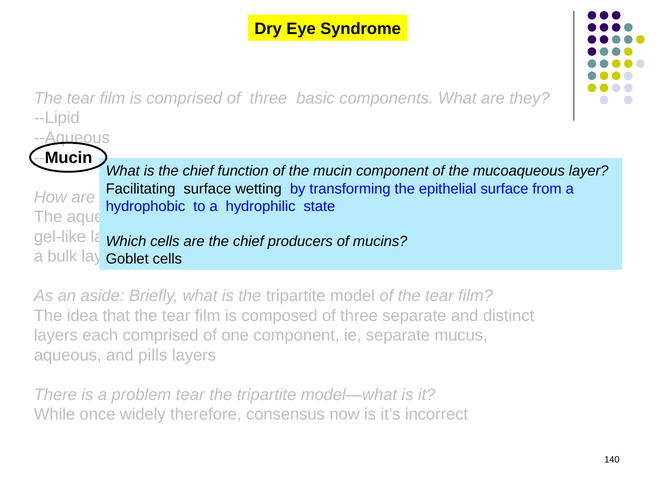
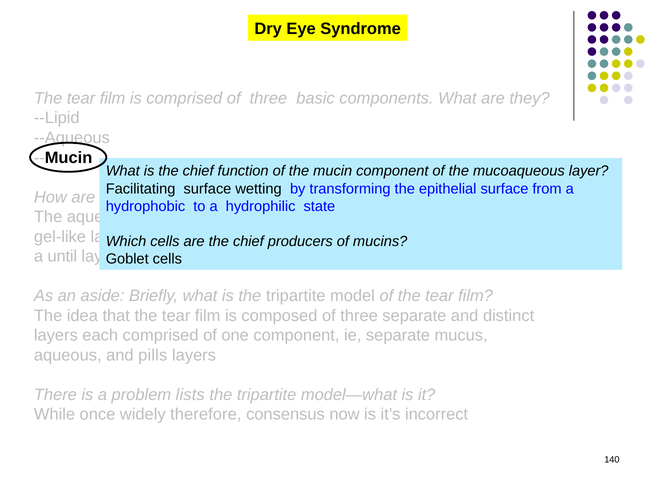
bulk: bulk -> until (62, 257)
problem tear: tear -> lists (190, 395)
